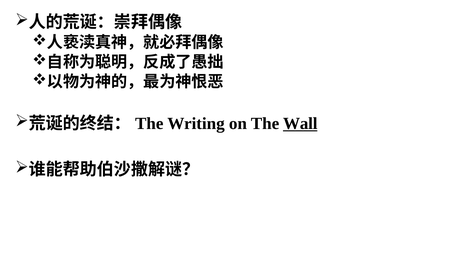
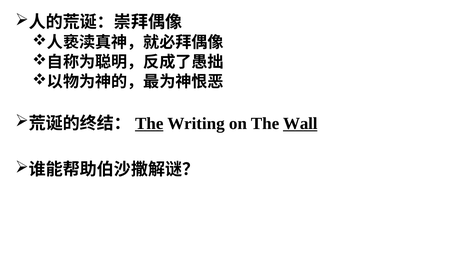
The underline: none -> present (149, 124)
